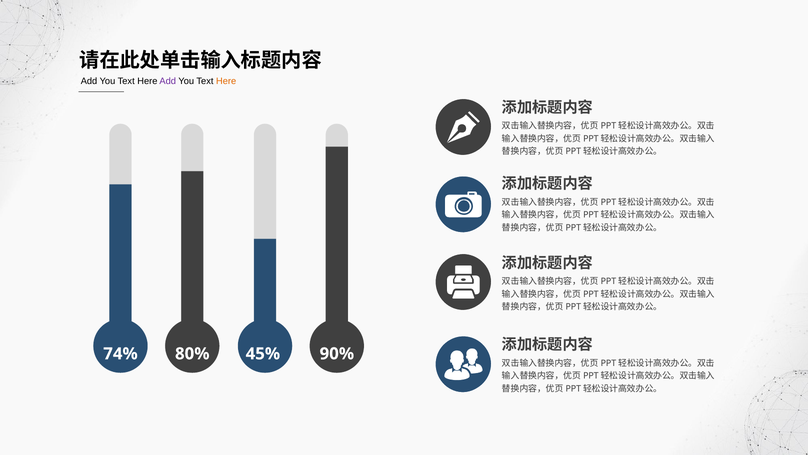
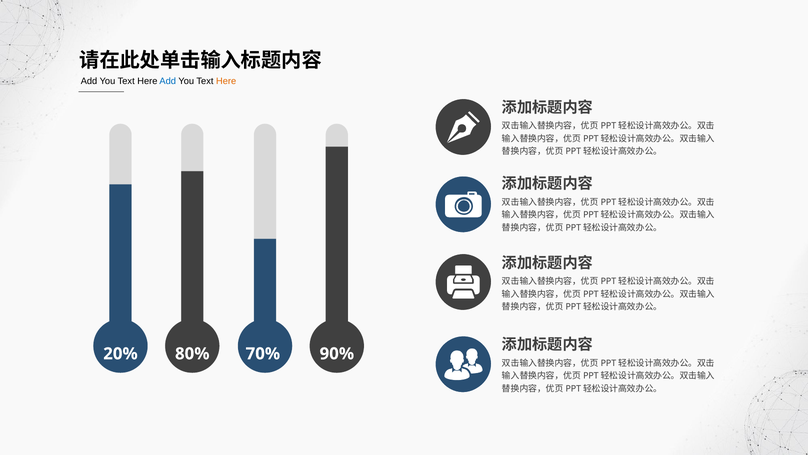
Add colour: purple -> blue (168, 81)
74%: 74% -> 20% (120, 353)
45%: 45% -> 70% (263, 353)
